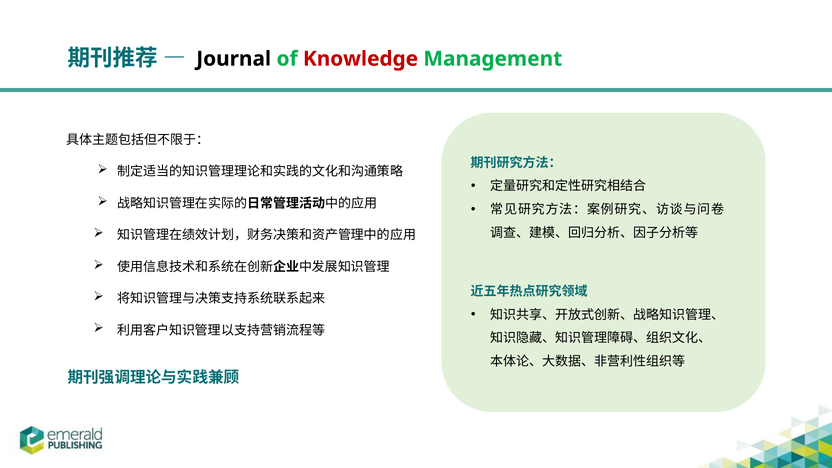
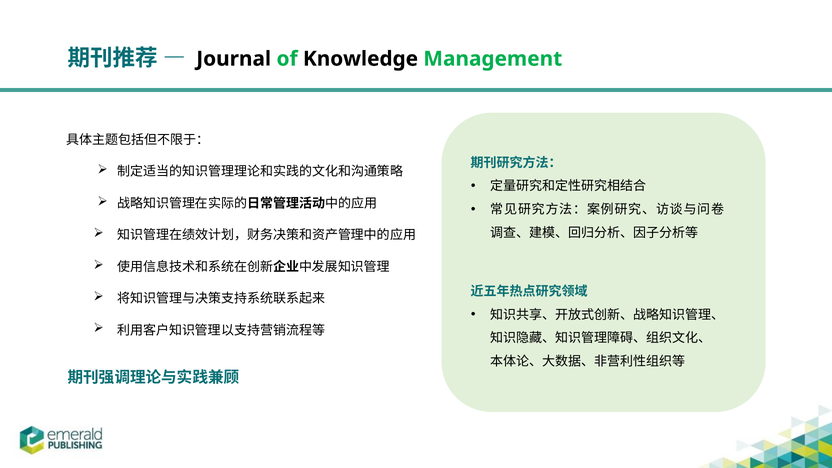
Knowledge colour: red -> black (361, 59)
